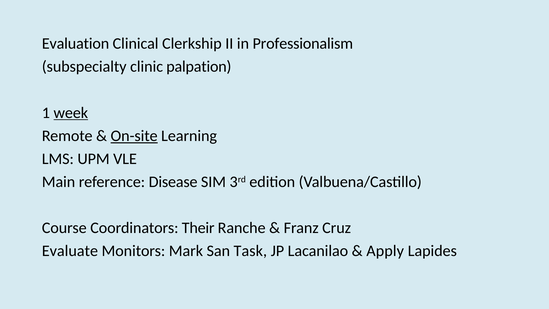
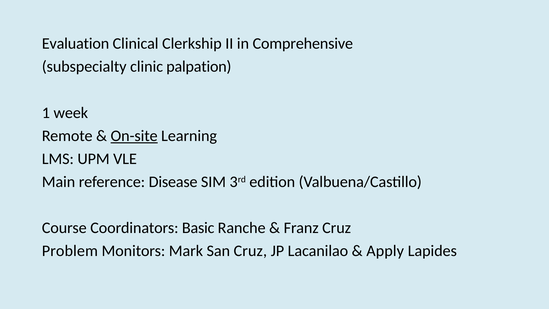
Professionalism: Professionalism -> Comprehensive (303, 44)
week underline: present -> none (71, 113)
Their: Their -> Basic (198, 228)
Evaluate: Evaluate -> Problem (70, 251)
San Task: Task -> Cruz (250, 251)
